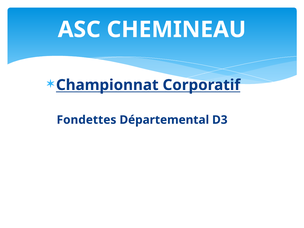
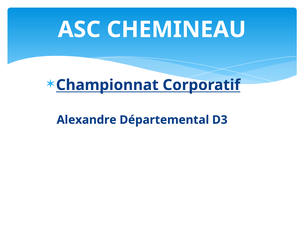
Fondettes: Fondettes -> Alexandre (87, 120)
